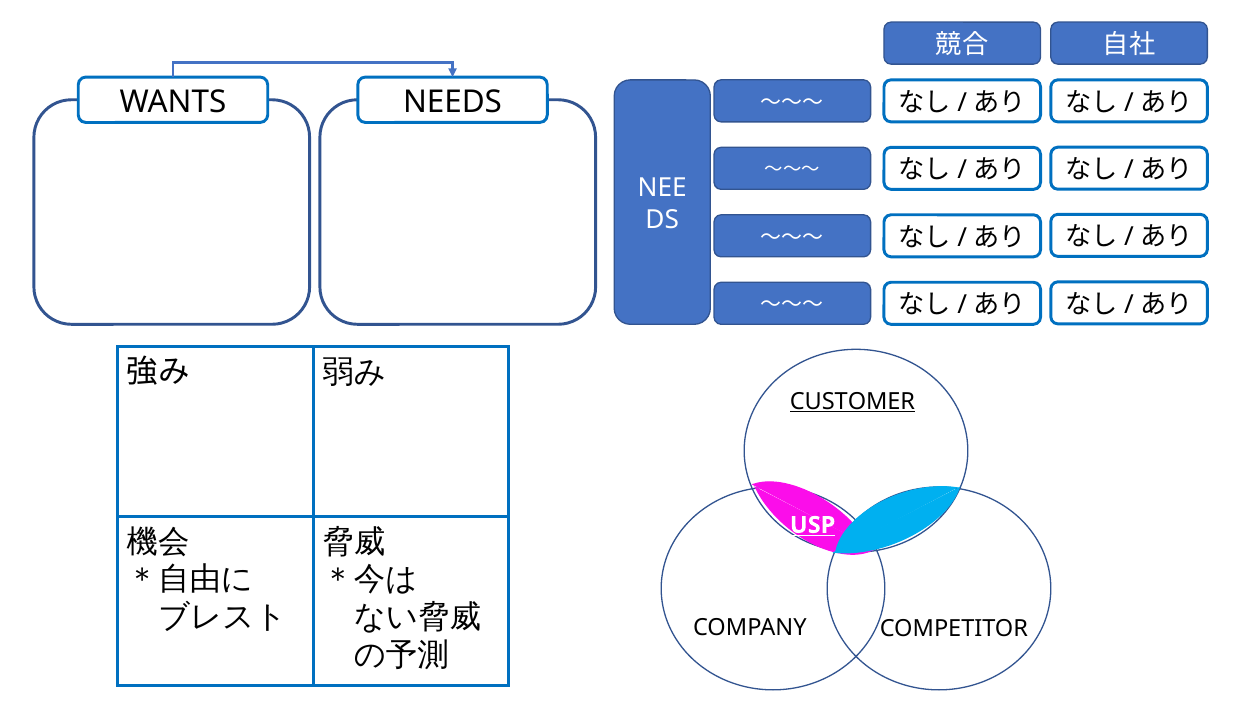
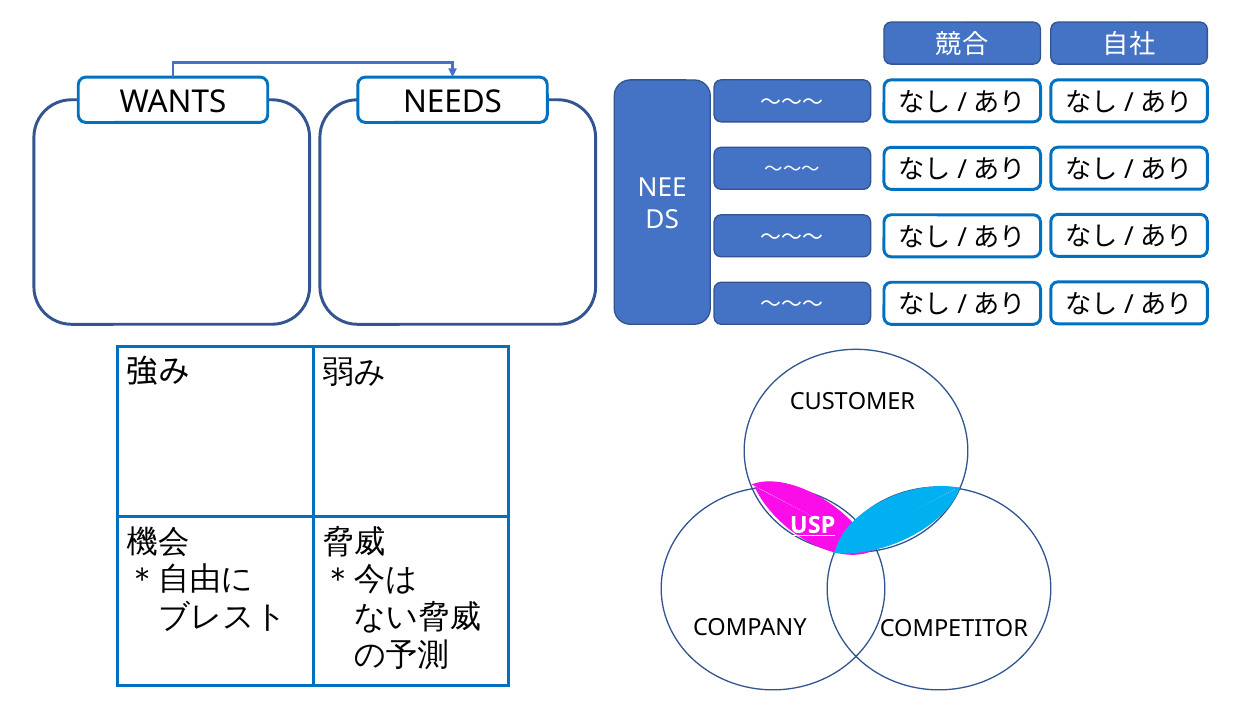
CUSTOMER underline: present -> none (852, 402)
